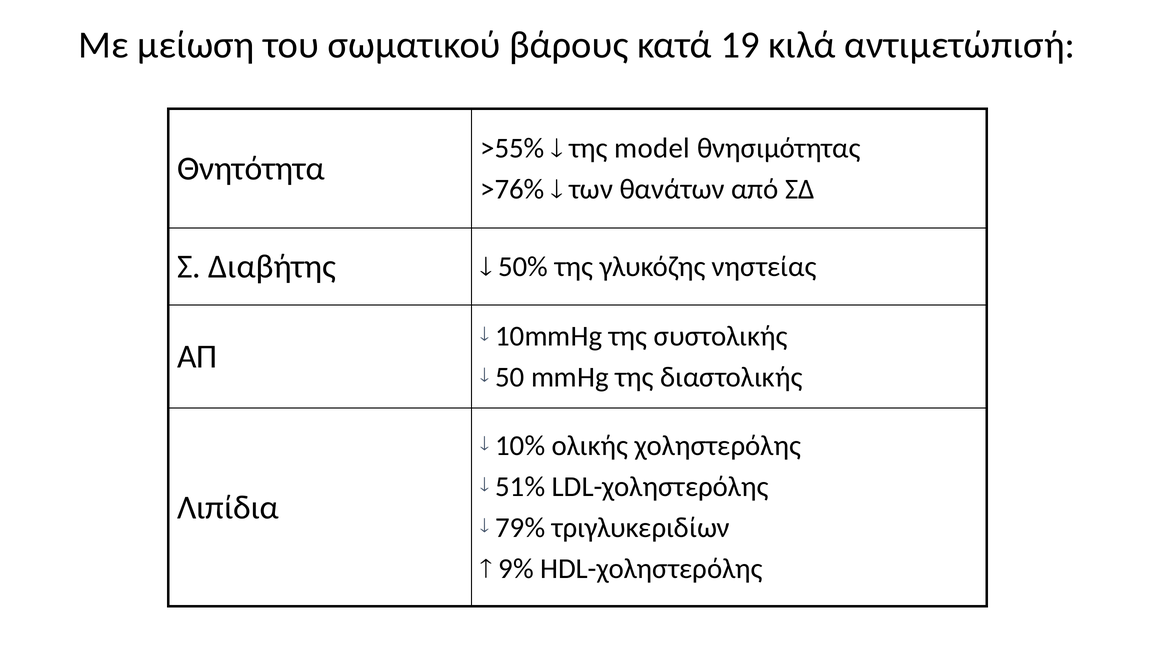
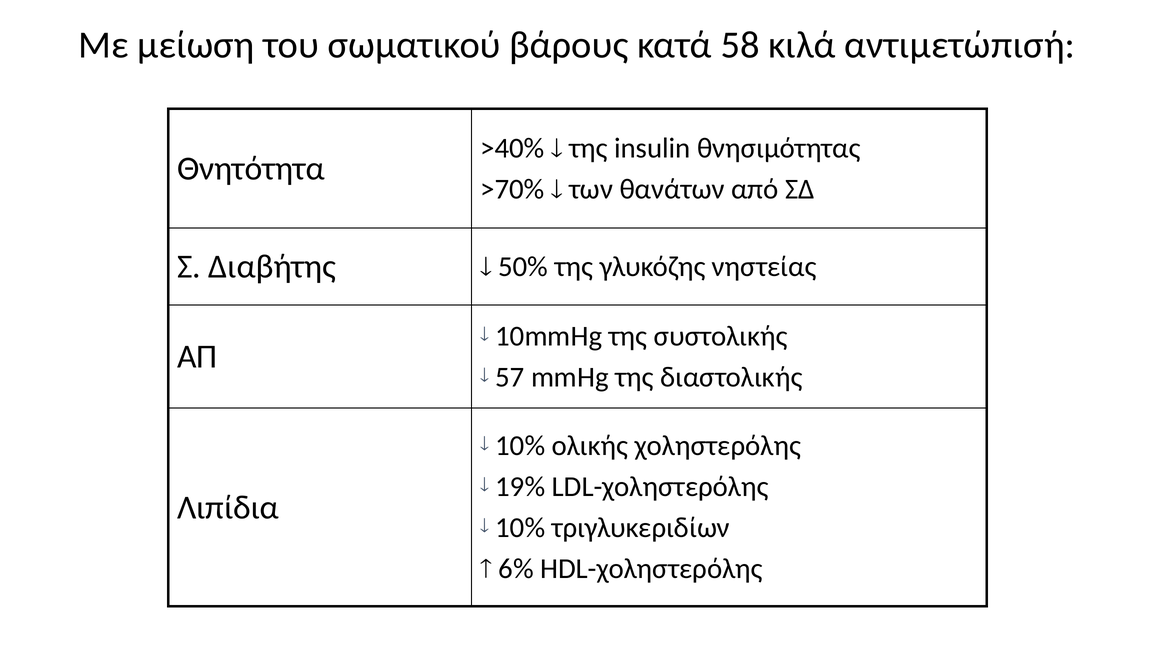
19: 19 -> 58 (740, 45)
>55%: >55% -> >40% (512, 148)
model: model -> insulin (652, 148)
>76%: >76% -> >70% (512, 189)
50: 50 -> 57 (510, 378)
51%: 51% -> 19% (520, 487)
79%: 79% -> 10% (520, 528)
9%: 9% -> 6% (516, 569)
